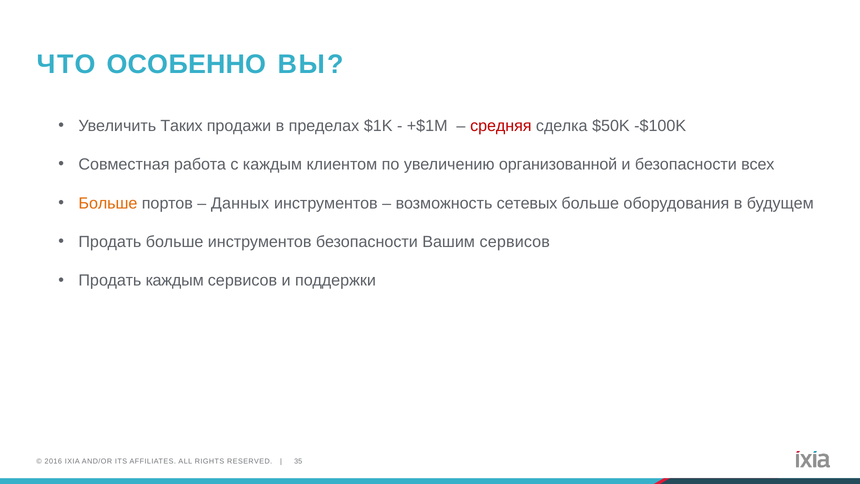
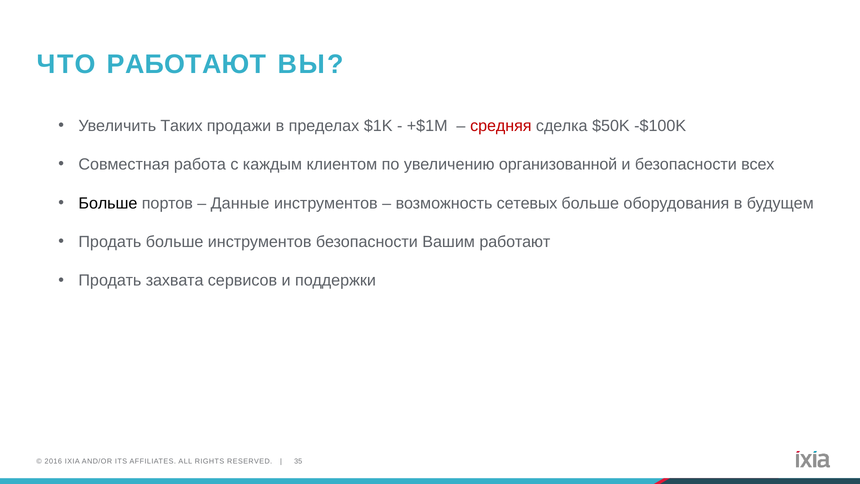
ЧТО ОСОБЕННО: ОСОБЕННО -> РАБОТАЮТ (186, 64)
Больше colour: orange -> black (108, 203)
Данных: Данных -> Данные (240, 203)
Вашим сервисов: сервисов -> работают (515, 242)
Продать каждым: каждым -> захвата (175, 281)
